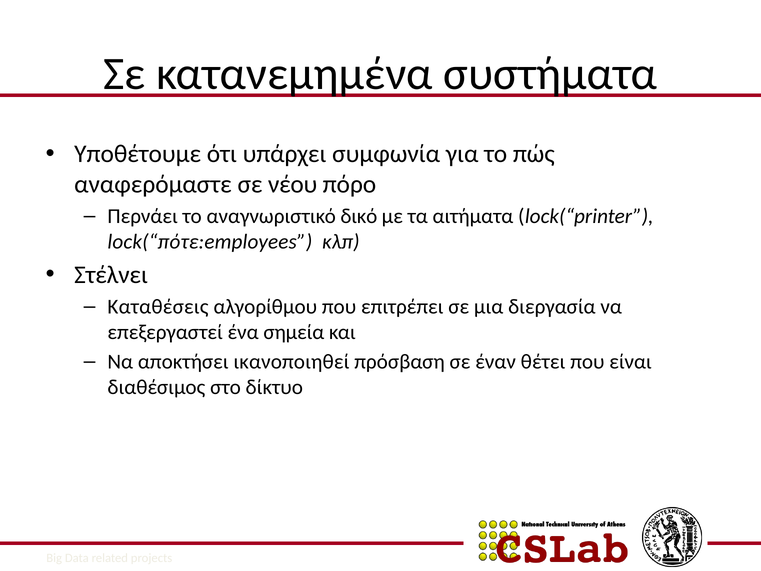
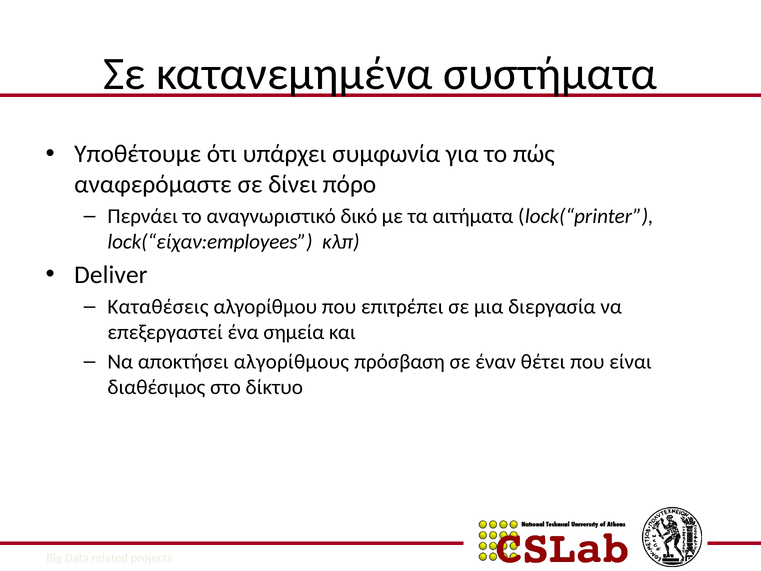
νέου: νέου -> δίνει (293, 184)
lock(“πότε:employees: lock(“πότε:employees -> lock(“είχαν:employees (210, 242)
Στέλνει: Στέλνει -> Deliver (111, 275)
ικανοποιηθεί: ικανοποιηθεί -> αλγορίθμους (291, 362)
